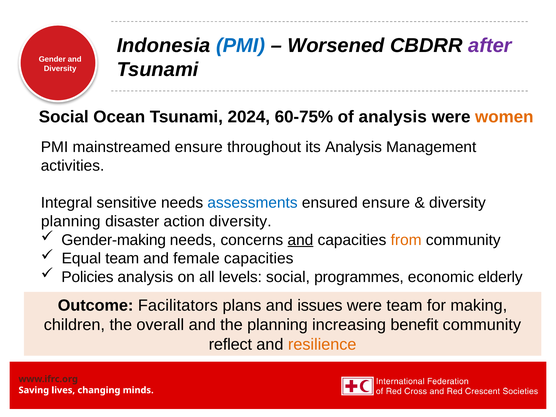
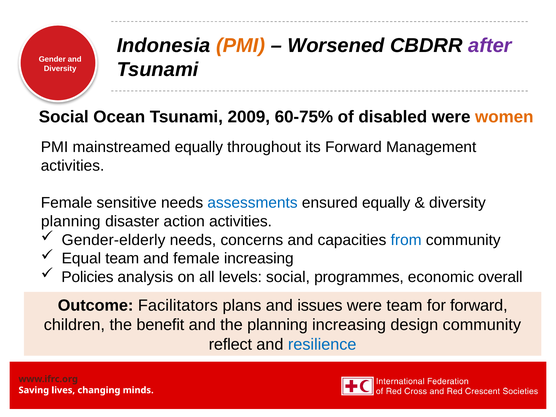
PMI colour: blue -> orange (241, 45)
2024: 2024 -> 2009 (249, 117)
of analysis: analysis -> disabled (393, 117)
mainstreamed ensure: ensure -> equally (199, 147)
its Analysis: Analysis -> Forward (353, 147)
Integral: Integral -> Female (67, 203)
ensured ensure: ensure -> equally (386, 203)
action diversity: diversity -> activities (240, 221)
Gender-making: Gender-making -> Gender-elderly (114, 240)
and underline: present -> none (300, 240)
from colour: orange -> blue (406, 240)
female capacities: capacities -> increasing (259, 258)
elderly: elderly -> overall (500, 277)
for making: making -> forward (479, 306)
overall: overall -> benefit (160, 325)
benefit: benefit -> design (414, 325)
resilience colour: orange -> blue (322, 344)
